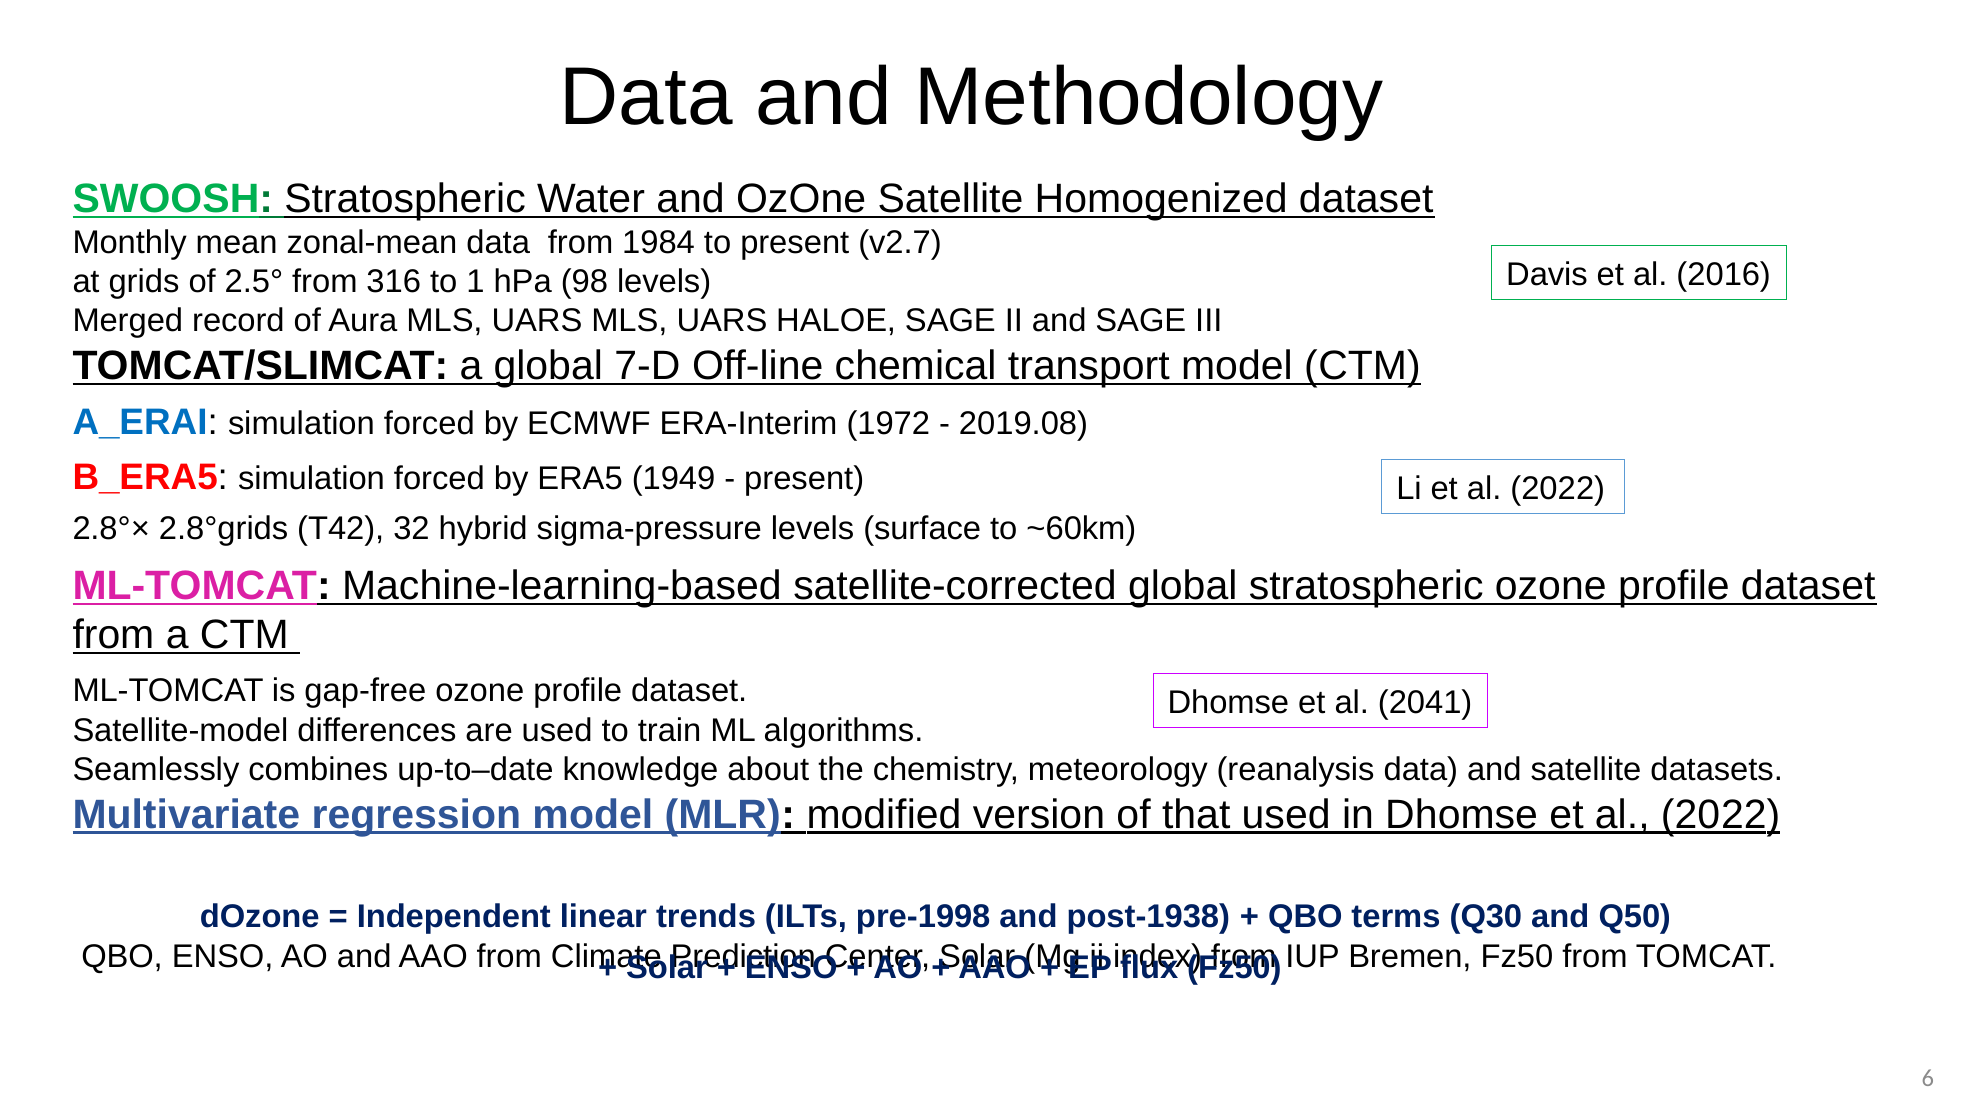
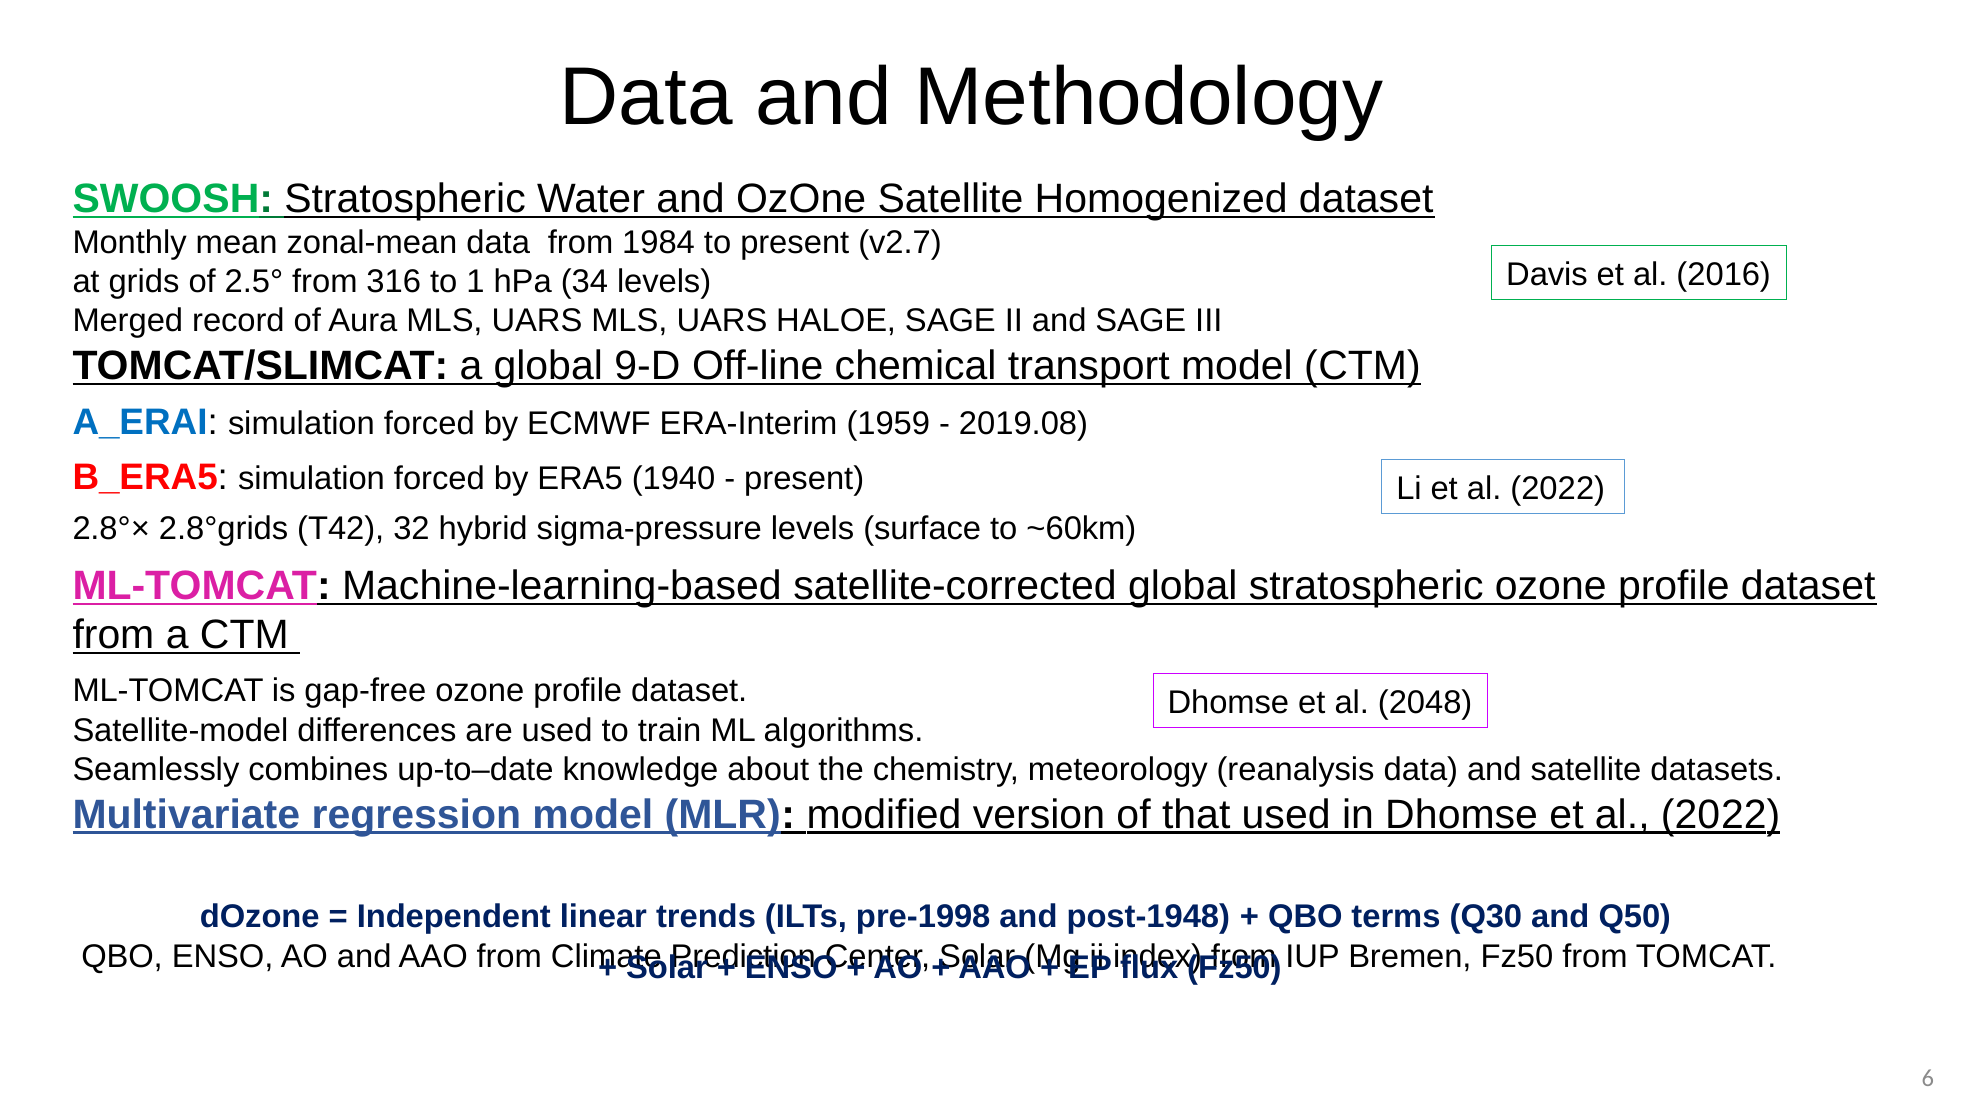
98: 98 -> 34 (584, 282)
7-D: 7-D -> 9-D (647, 366)
1972: 1972 -> 1959 (888, 424)
1949: 1949 -> 1940 (674, 478)
2041: 2041 -> 2048 (1425, 702)
post-1938: post-1938 -> post-1948 (1148, 916)
